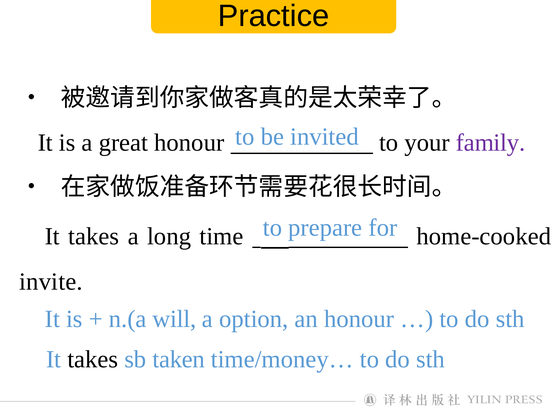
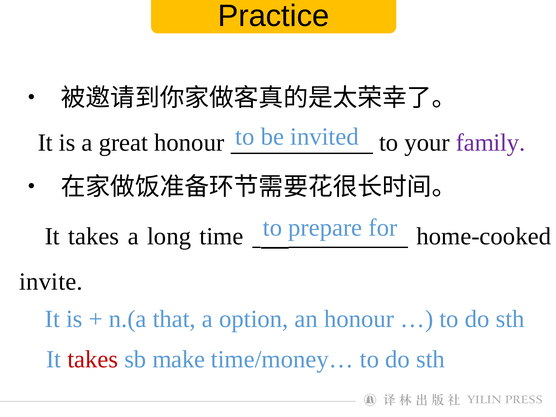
will: will -> that (174, 319)
takes colour: black -> red (93, 360)
taken: taken -> make (179, 360)
